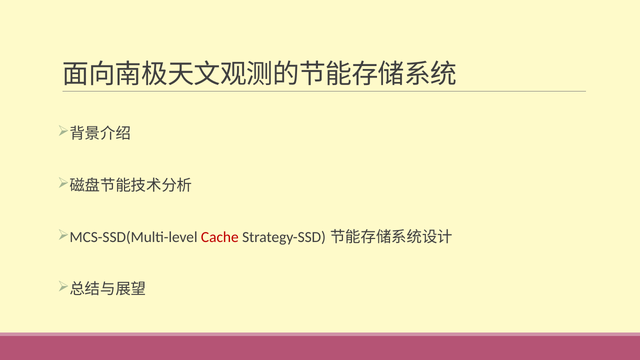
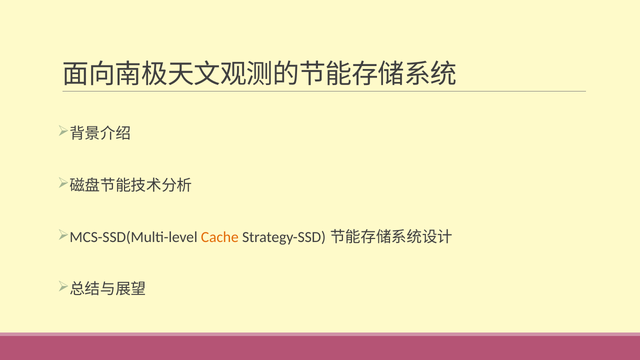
Cache colour: red -> orange (220, 237)
